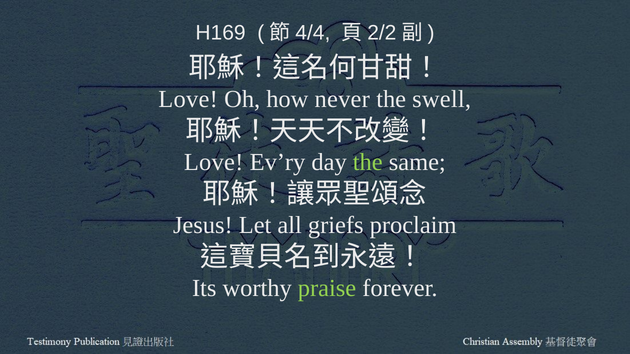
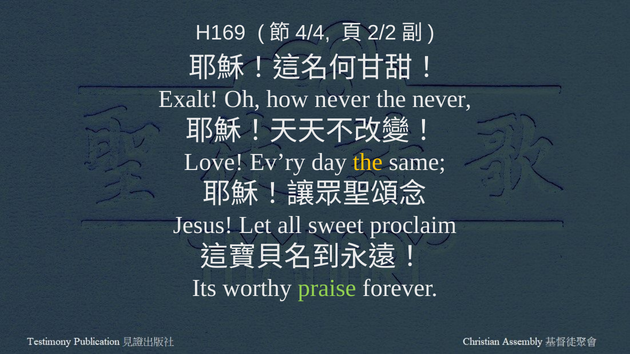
Love: Love -> Exalt (188, 99)
the swell: swell -> never (442, 99)
the colour: light green -> yellow (368, 162)
griefs: griefs -> sweet (336, 225)
